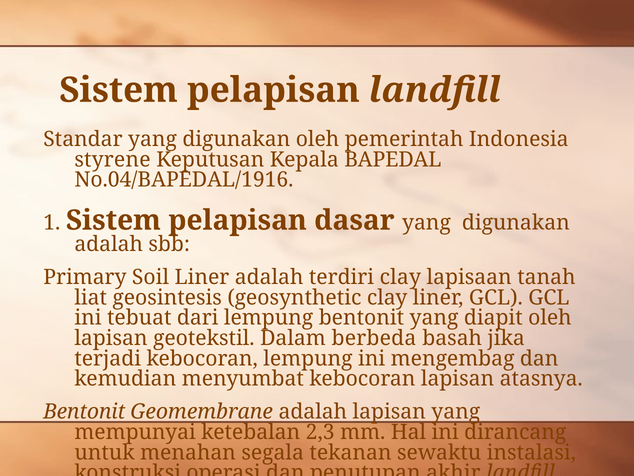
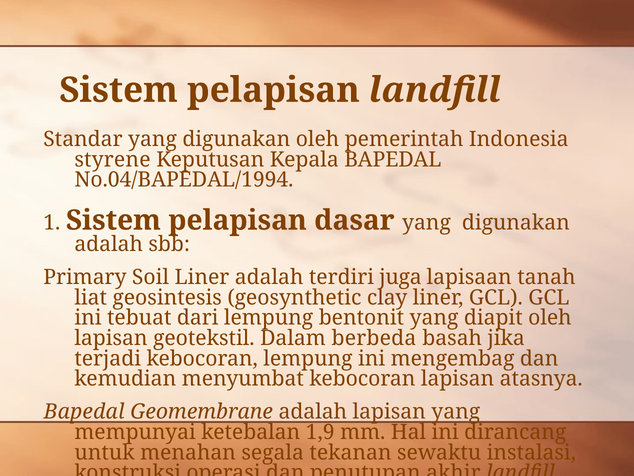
No.04/BAPEDAL/1916: No.04/BAPEDAL/1916 -> No.04/BAPEDAL/1994 (184, 180)
terdiri clay: clay -> juga (400, 277)
Bentonit: Bentonit -> Bapedal (84, 411)
2,3: 2,3 -> 1,9 (320, 432)
